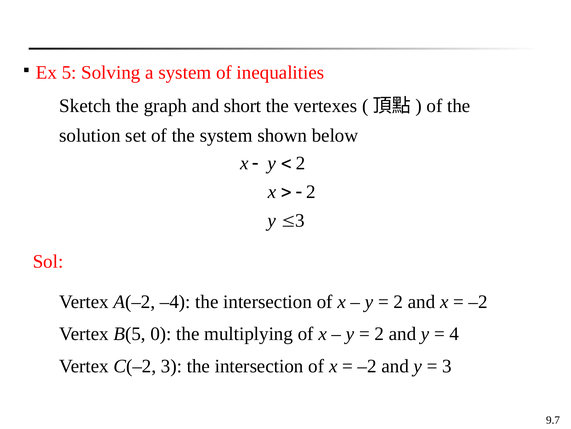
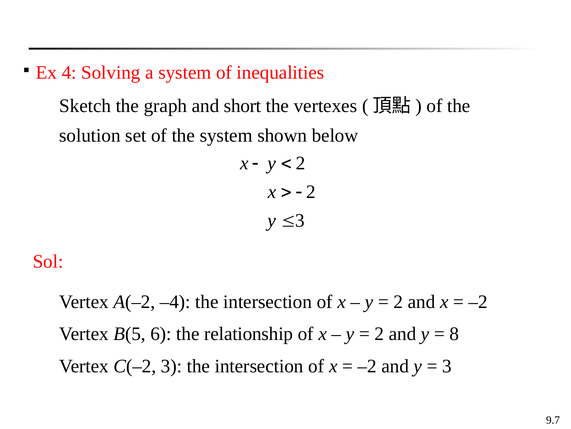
5: 5 -> 4 (69, 72)
0: 0 -> 6 (161, 333)
multiplying: multiplying -> relationship (249, 333)
4: 4 -> 8 (454, 333)
